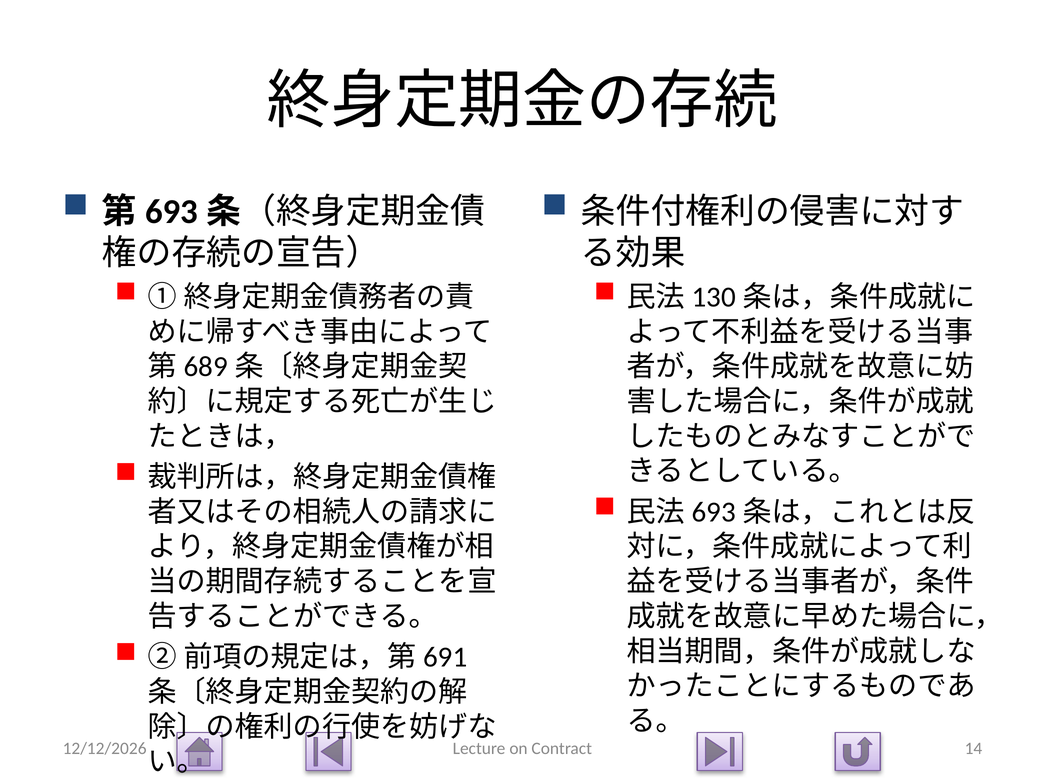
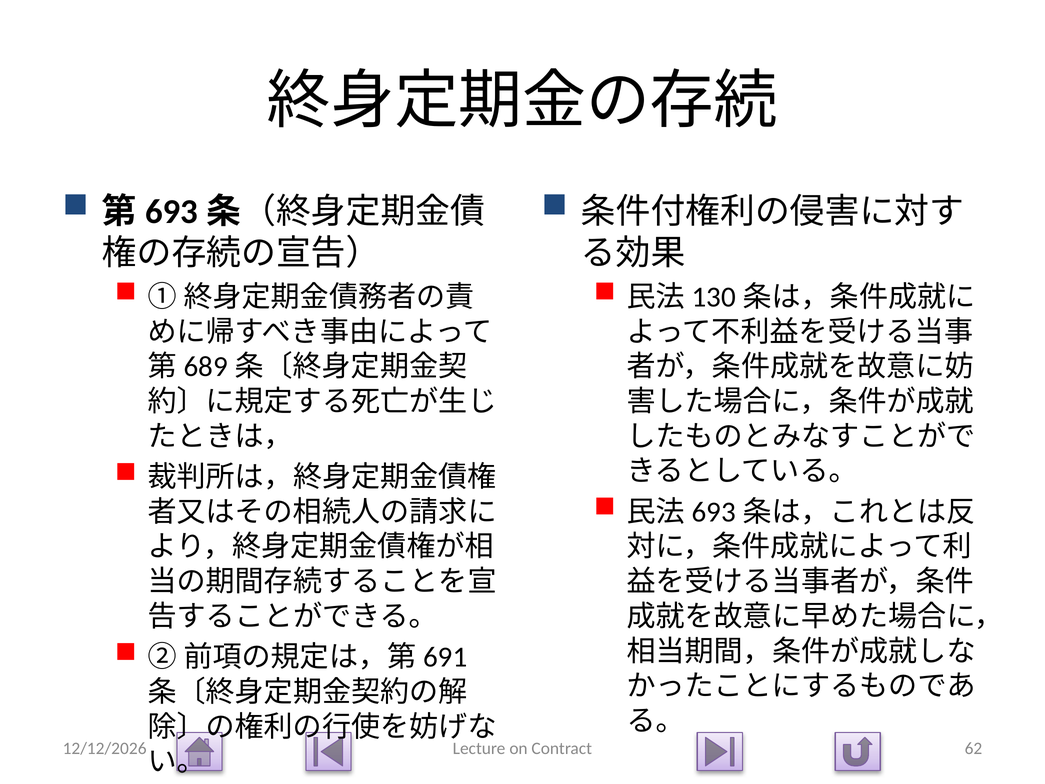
14: 14 -> 62 (973, 748)
